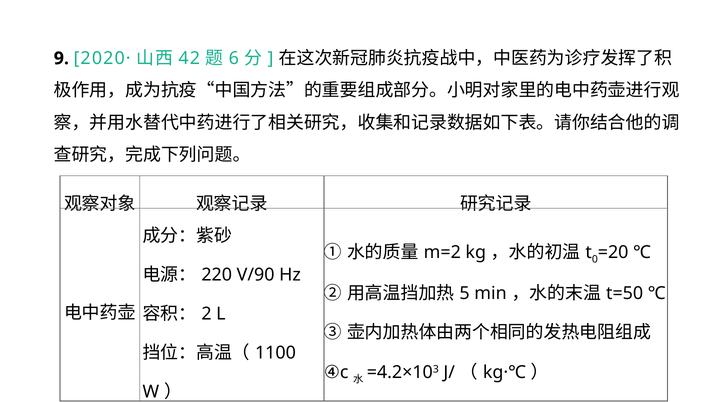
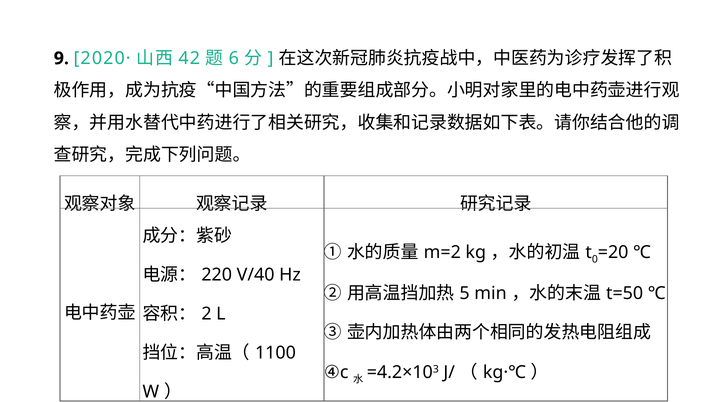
V/90: V/90 -> V/40 (256, 275)
